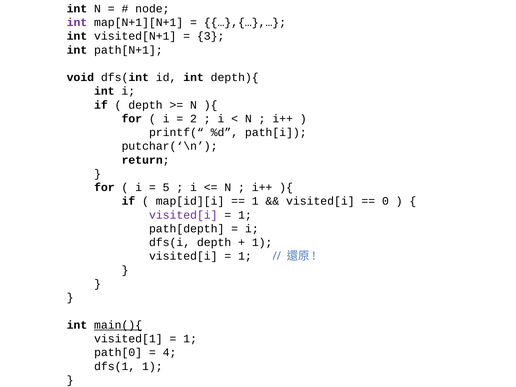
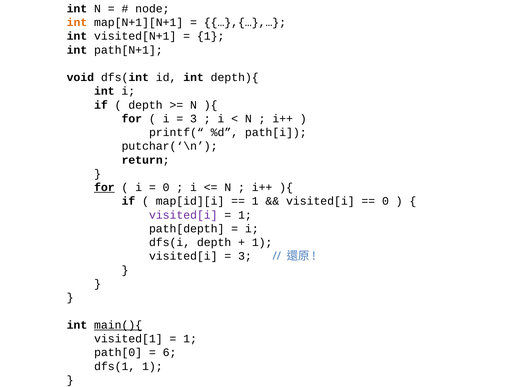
int colour: purple -> orange (77, 22)
3: 3 -> 1 (211, 36)
2: 2 -> 3 (194, 119)
for underline: none -> present (104, 187)
5: 5 -> 0 (166, 187)
1: 1 -> 3 (245, 256)
4: 4 -> 6 (170, 352)
